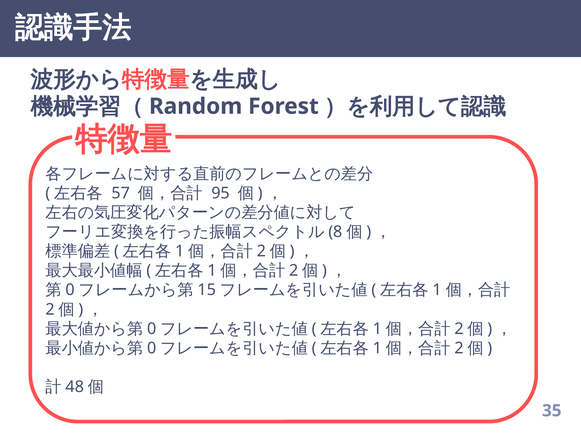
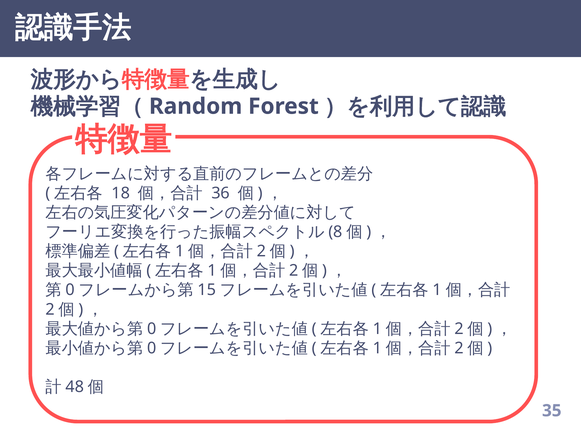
57: 57 -> 18 (121, 193)
95: 95 -> 36 (221, 193)
